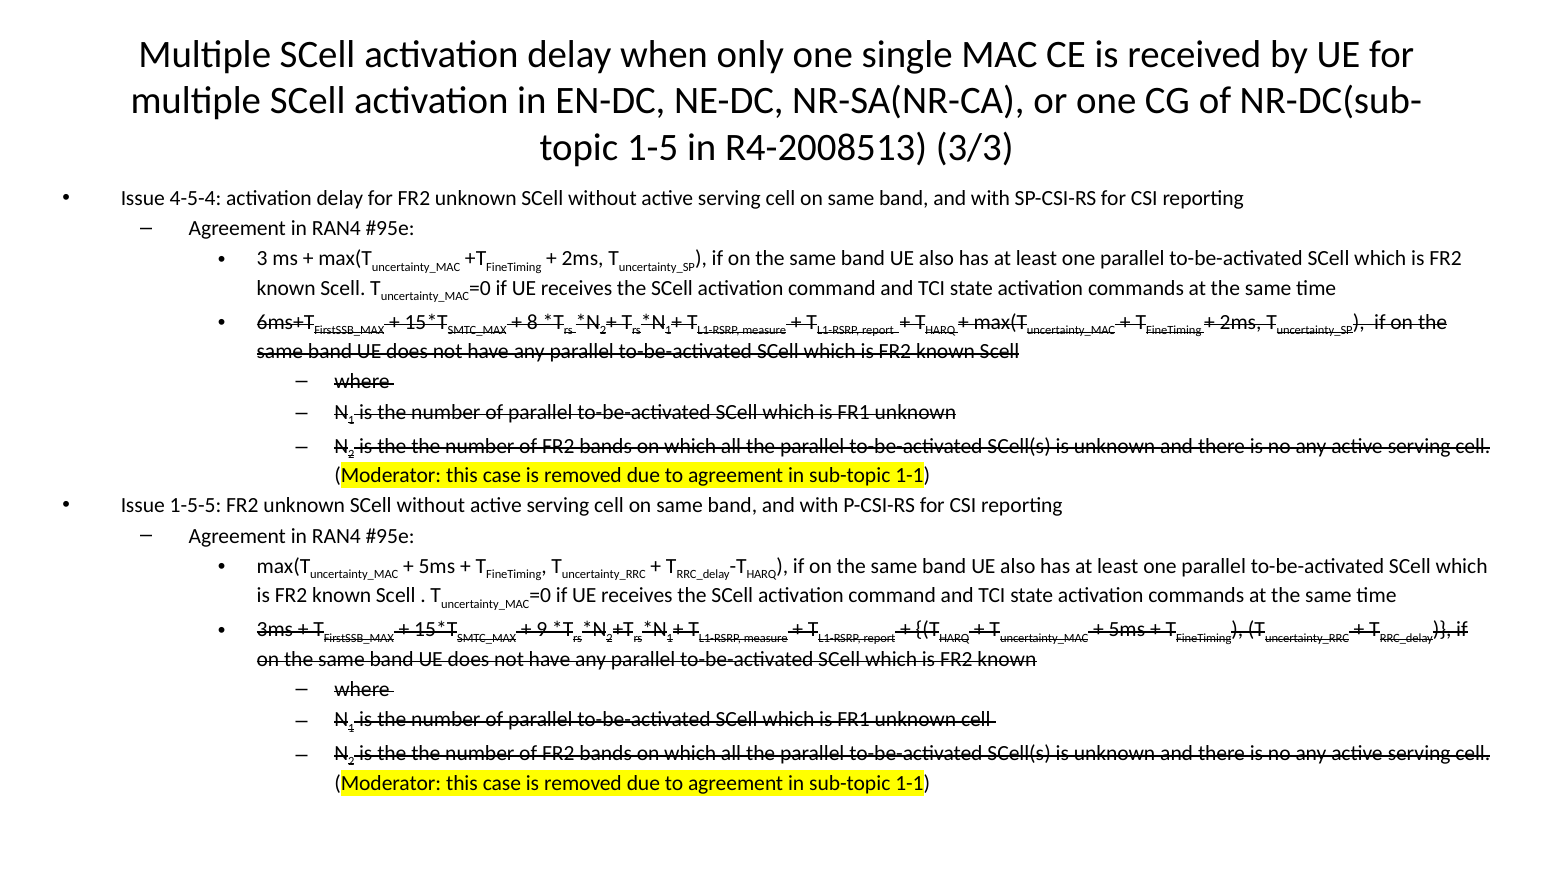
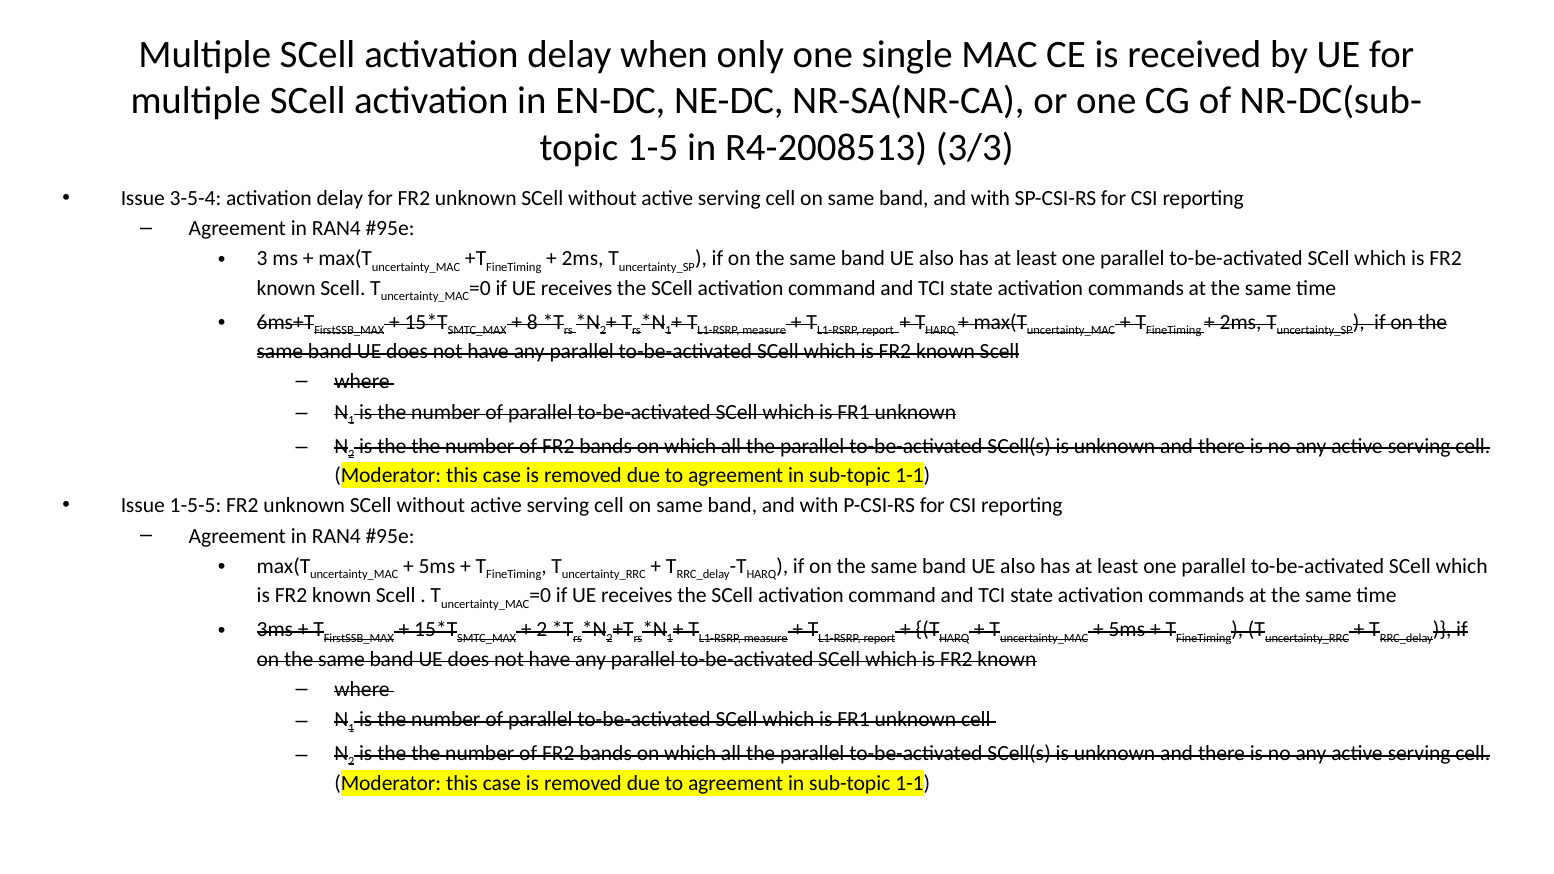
4-5-4: 4-5-4 -> 3-5-4 (195, 198)
9: 9 -> 2 (542, 630)
